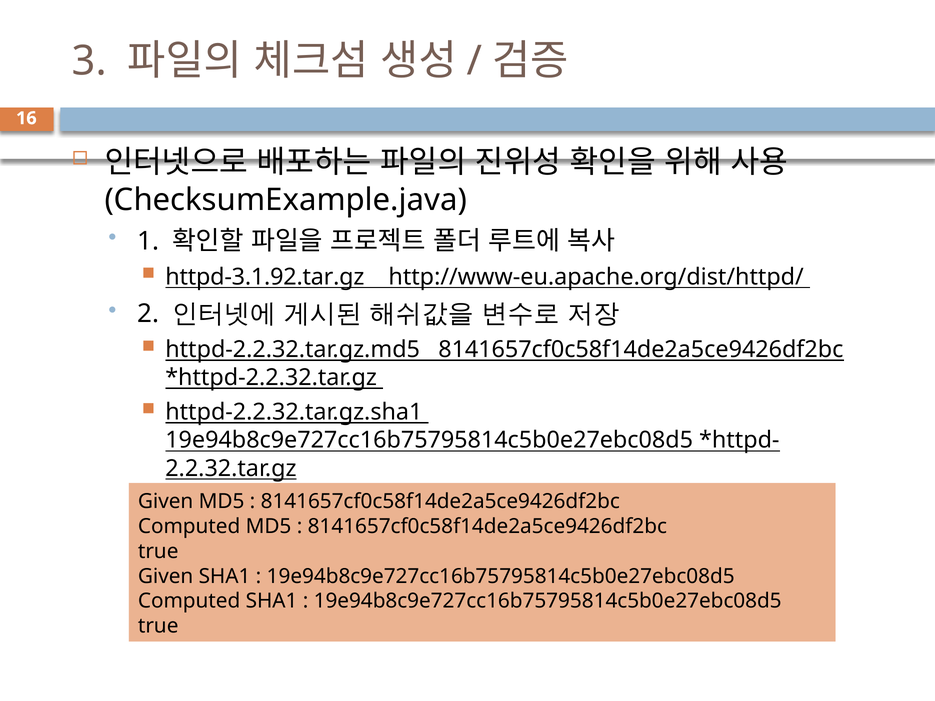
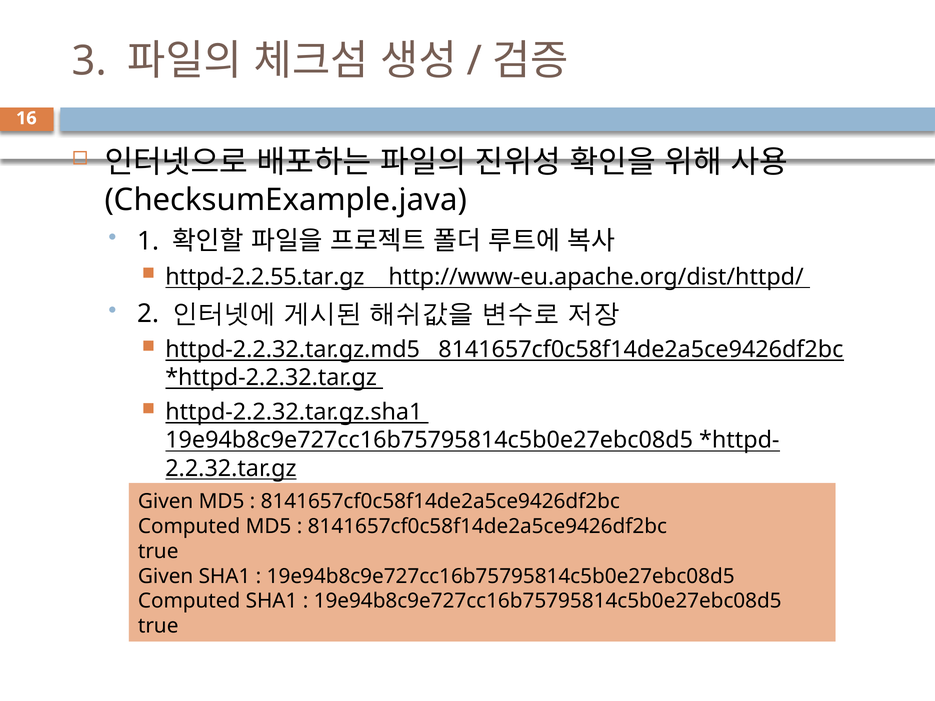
httpd-3.1.92.tar.gz: httpd-3.1.92.tar.gz -> httpd-2.2.55.tar.gz (265, 277)
